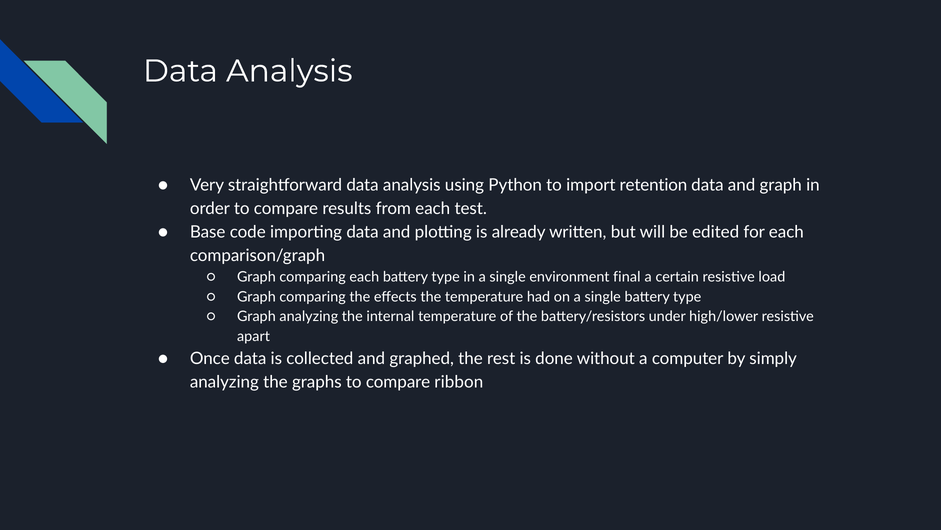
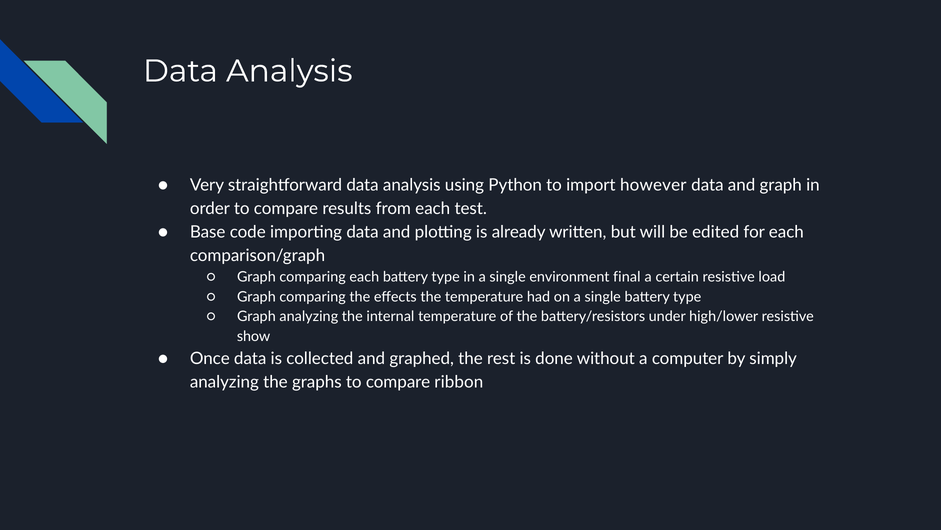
retention: retention -> however (653, 185)
apart: apart -> show (254, 336)
